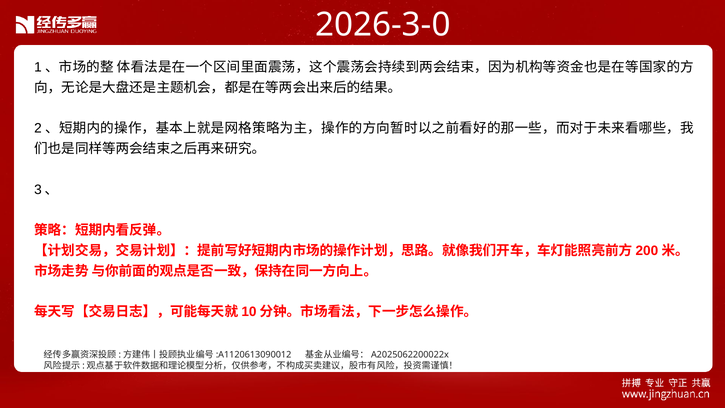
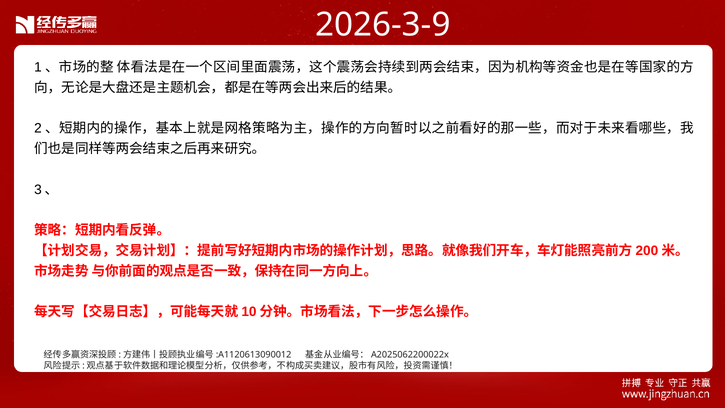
2026-3-0: 2026-3-0 -> 2026-3-9 (383, 25)
